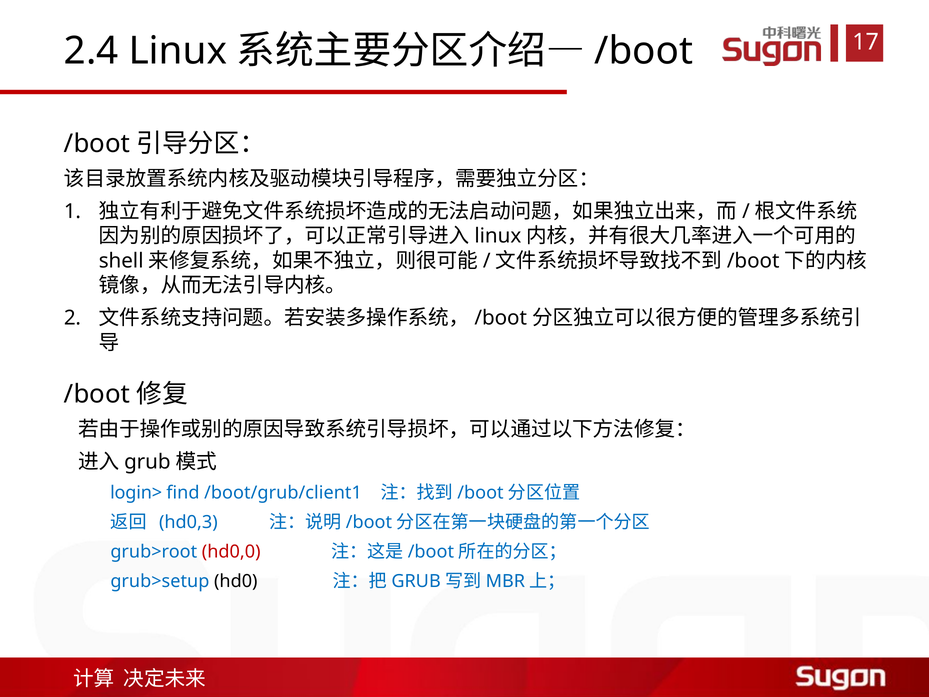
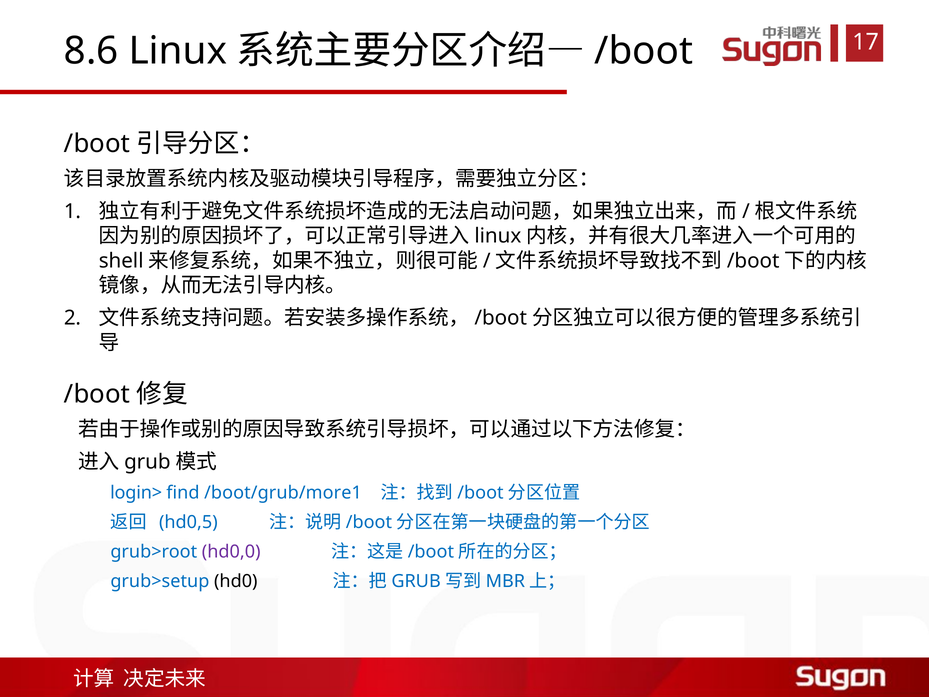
2.4: 2.4 -> 8.6 (91, 51)
/boot/grub/client1: /boot/grub/client1 -> /boot/grub/more1 (283, 493)
hd0,3: hd0,3 -> hd0,5 (188, 522)
hd0,0 colour: red -> purple (231, 552)
